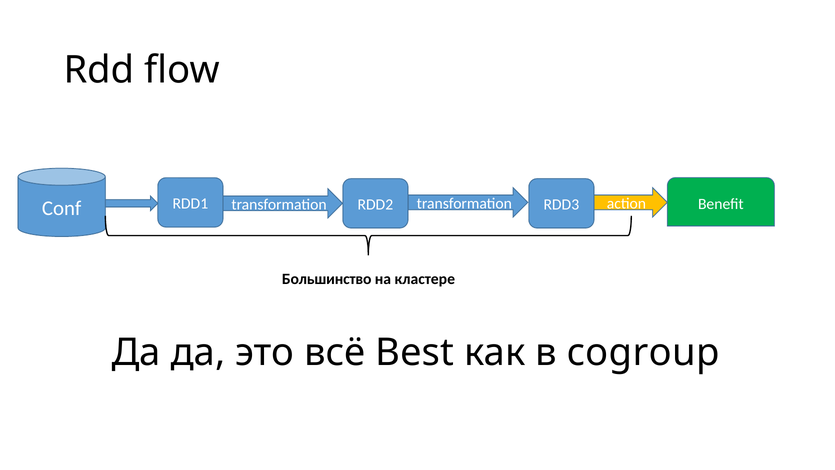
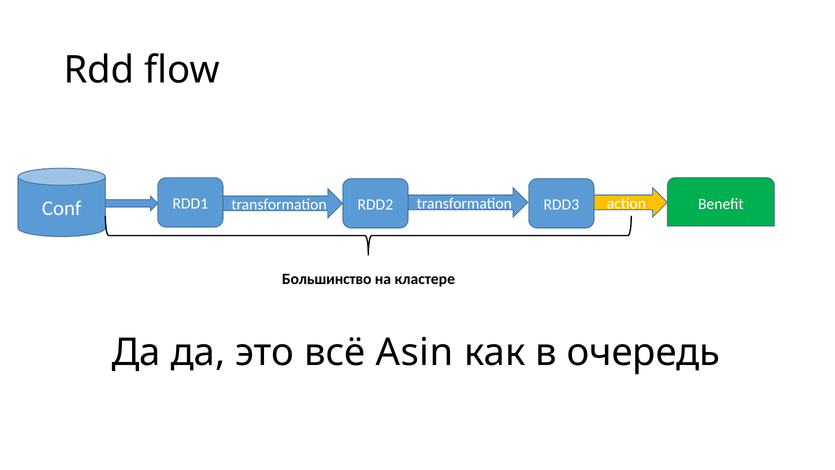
Best: Best -> Asin (415, 352)
cogroup: cogroup -> очередь (644, 352)
